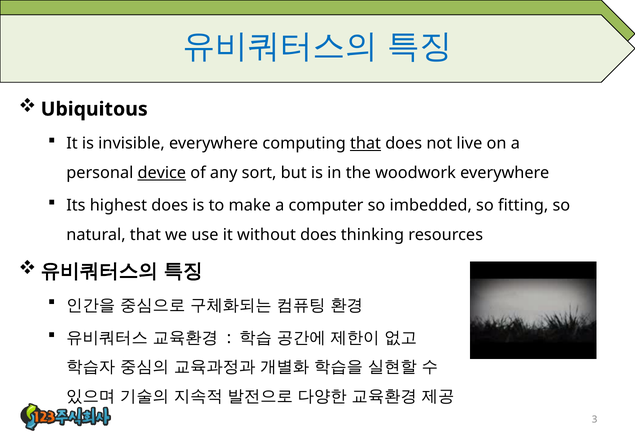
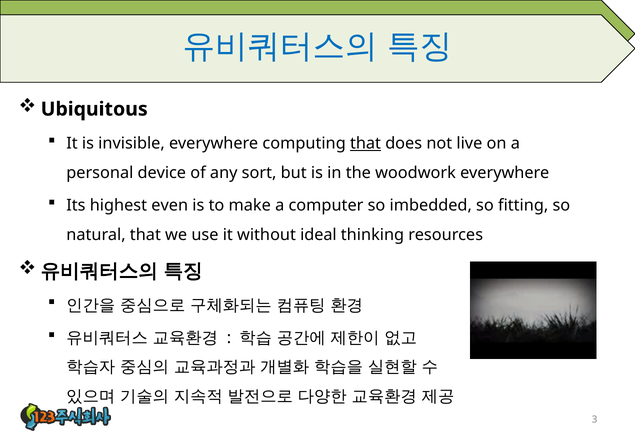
device underline: present -> none (162, 173)
highest does: does -> even (170, 205)
without does: does -> ideal (318, 235)
